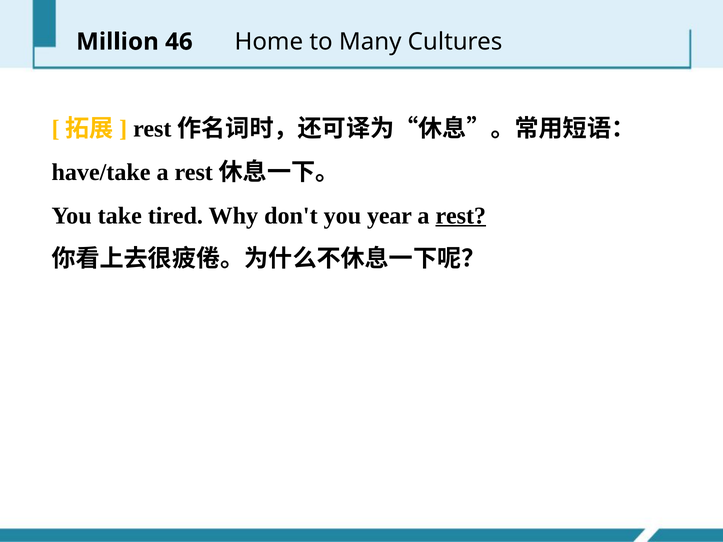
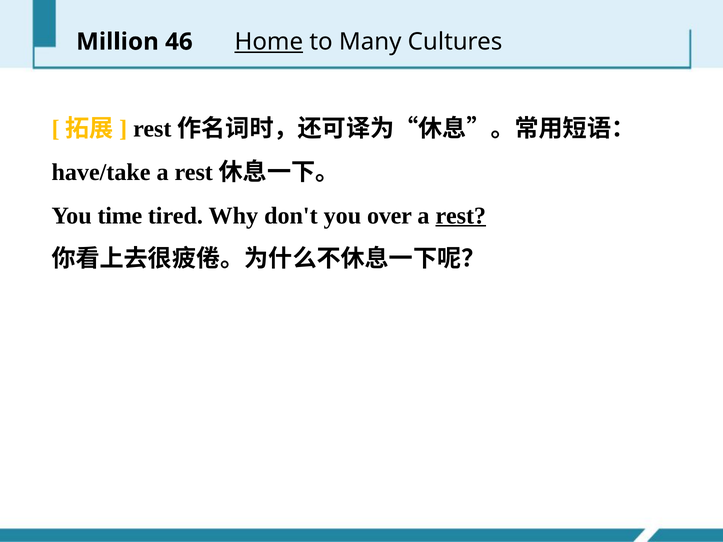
Home underline: none -> present (269, 42)
take: take -> time (120, 216)
year: year -> over (389, 216)
